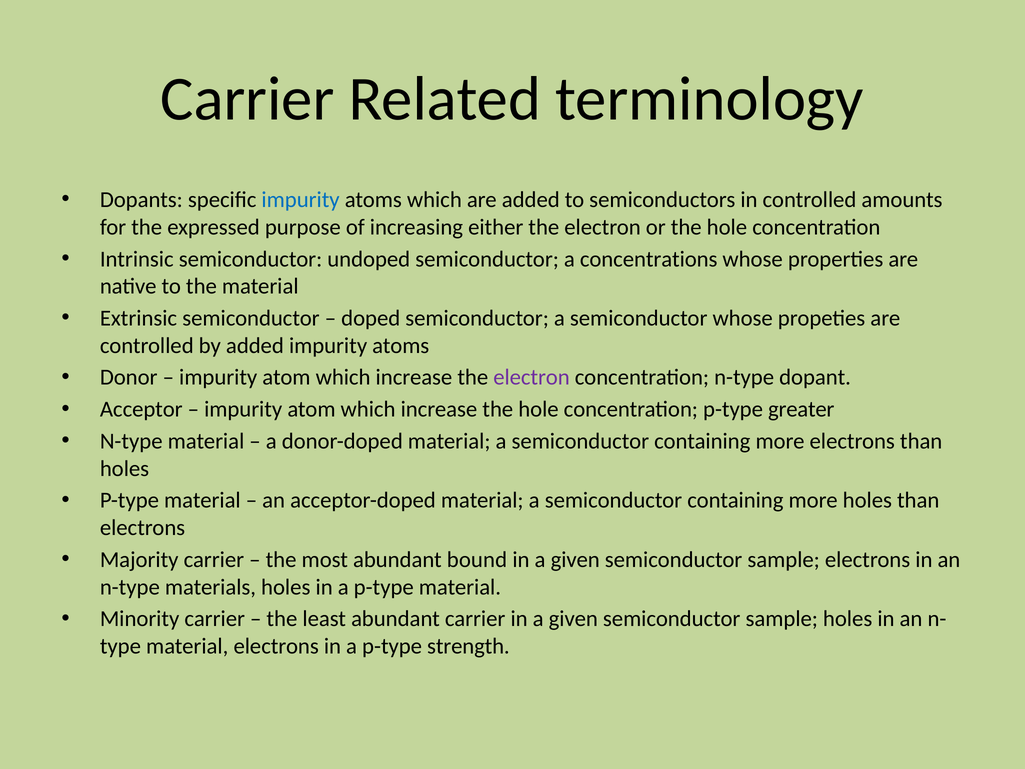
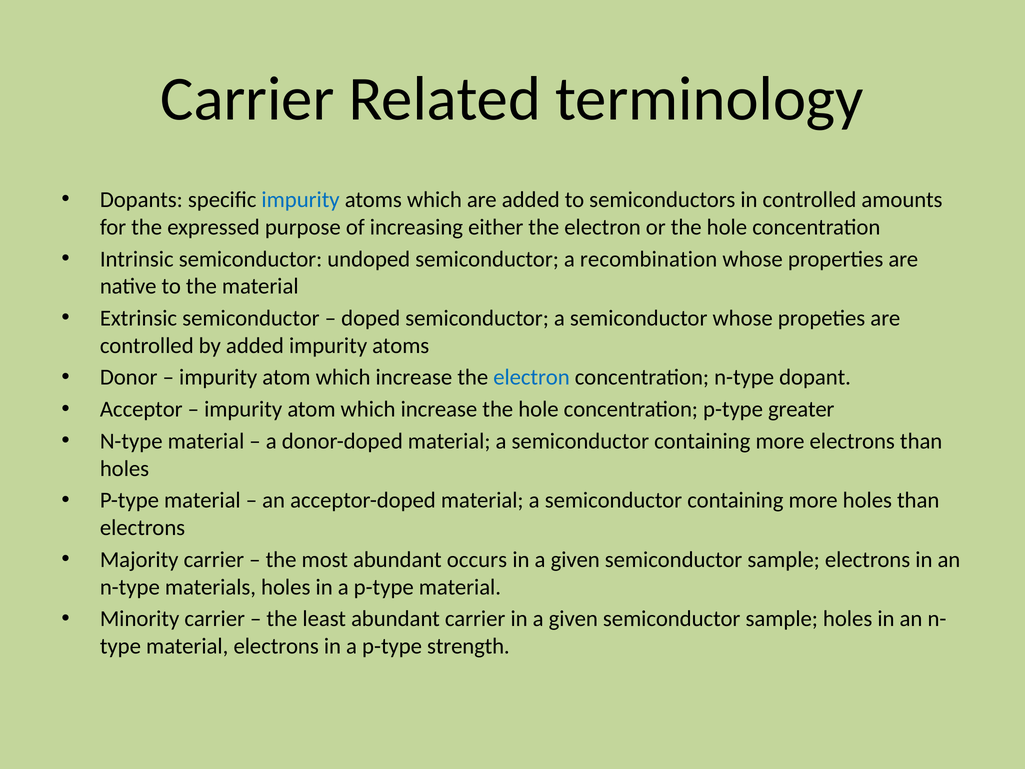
concentrations: concentrations -> recombination (649, 259)
electron colour: purple -> blue (532, 377)
bound: bound -> occurs (477, 560)
